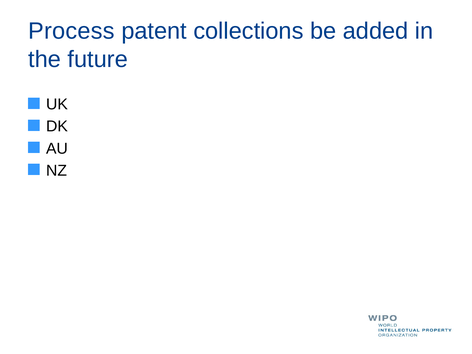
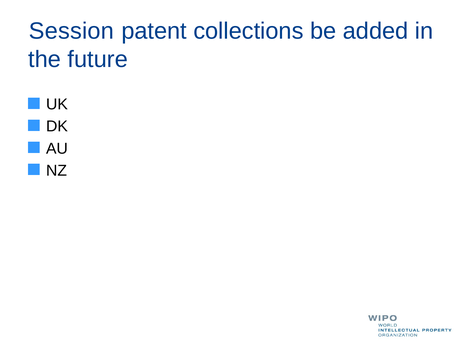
Process: Process -> Session (71, 31)
